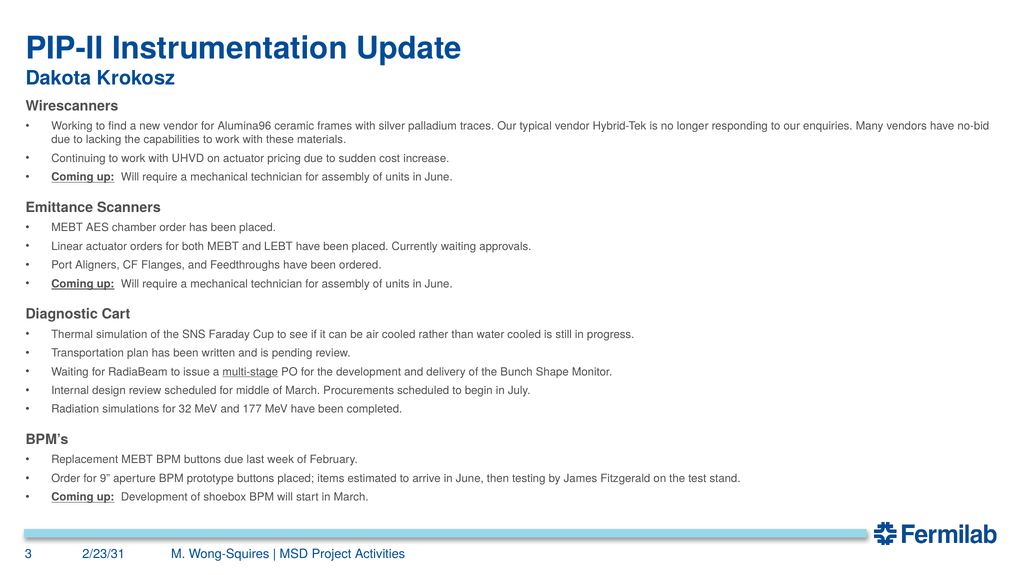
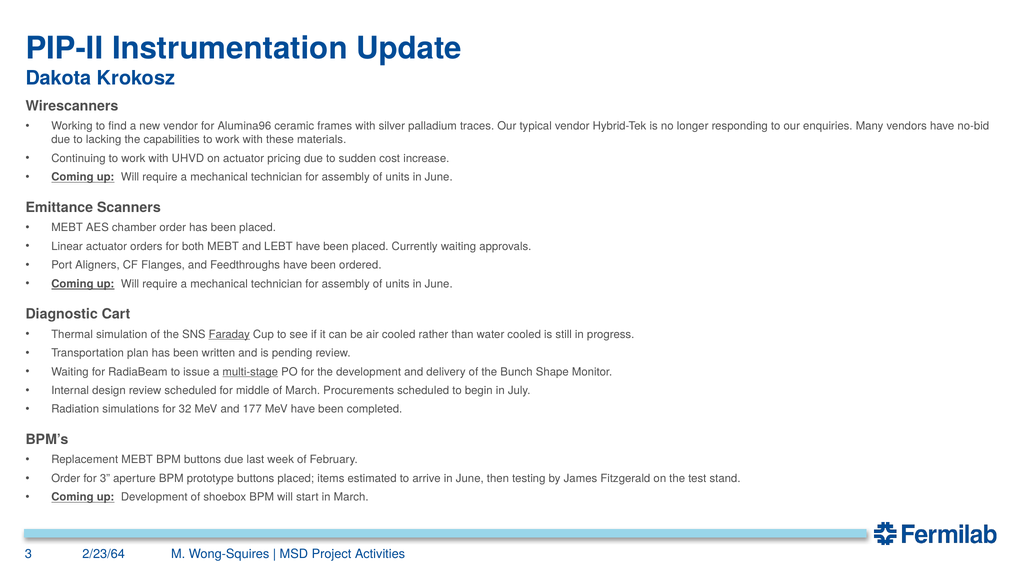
Faraday underline: none -> present (229, 334)
for 9: 9 -> 3 (105, 478)
2/23/31: 2/23/31 -> 2/23/64 (104, 554)
